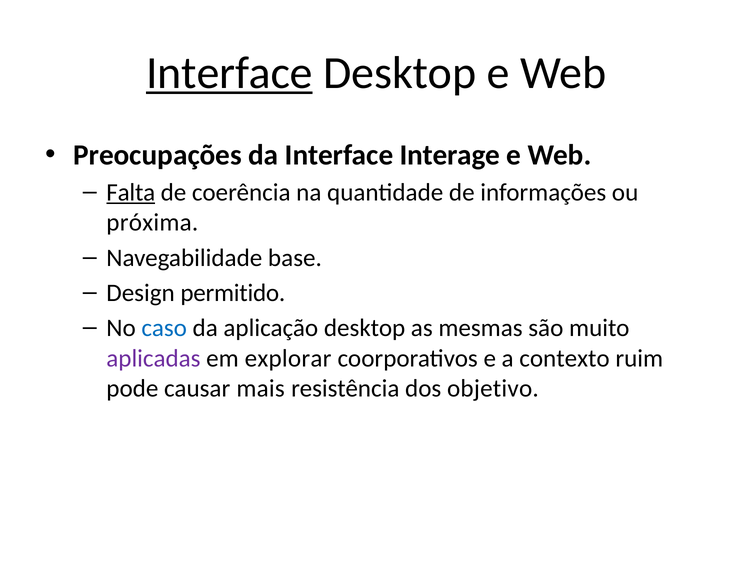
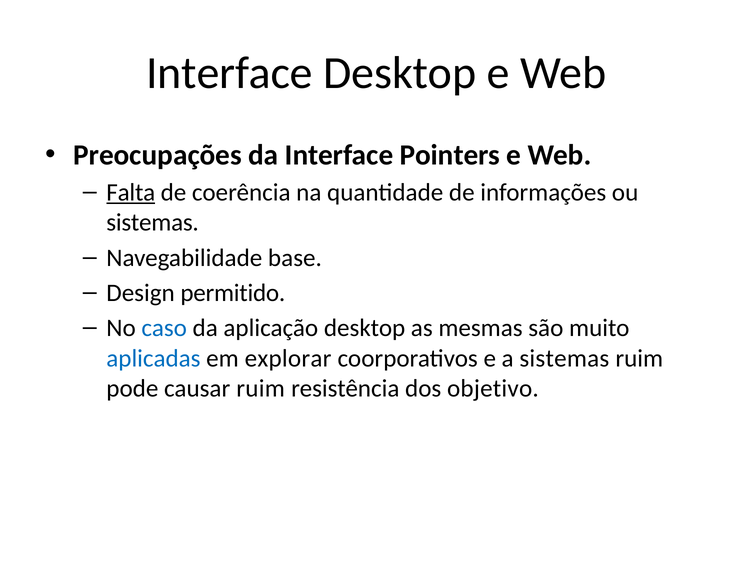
Interface underline: present -> none (229, 73)
Interage: Interage -> Pointers (450, 155)
próxima: próxima -> sistemas (153, 223)
aplicadas colour: purple -> blue (153, 358)
a contexto: contexto -> sistemas (564, 358)
causar mais: mais -> ruim (261, 388)
